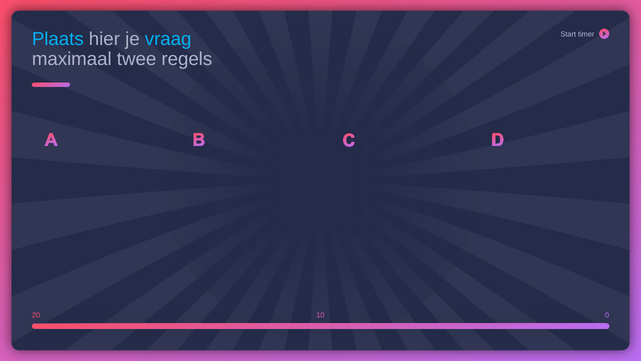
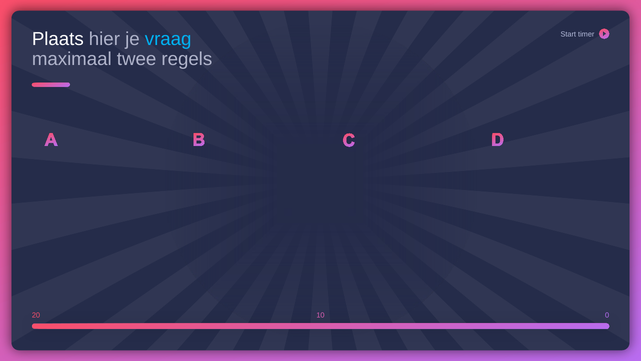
Plaats colour: light blue -> white (58, 39)
